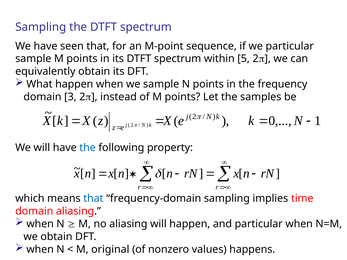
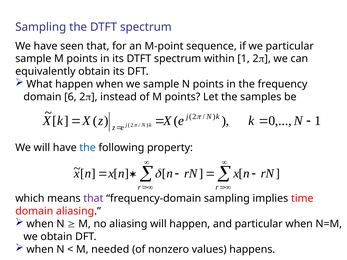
within 5: 5 -> 1 (244, 59)
3: 3 -> 6 (70, 97)
that colour: blue -> purple (93, 199)
original: original -> needed (110, 250)
